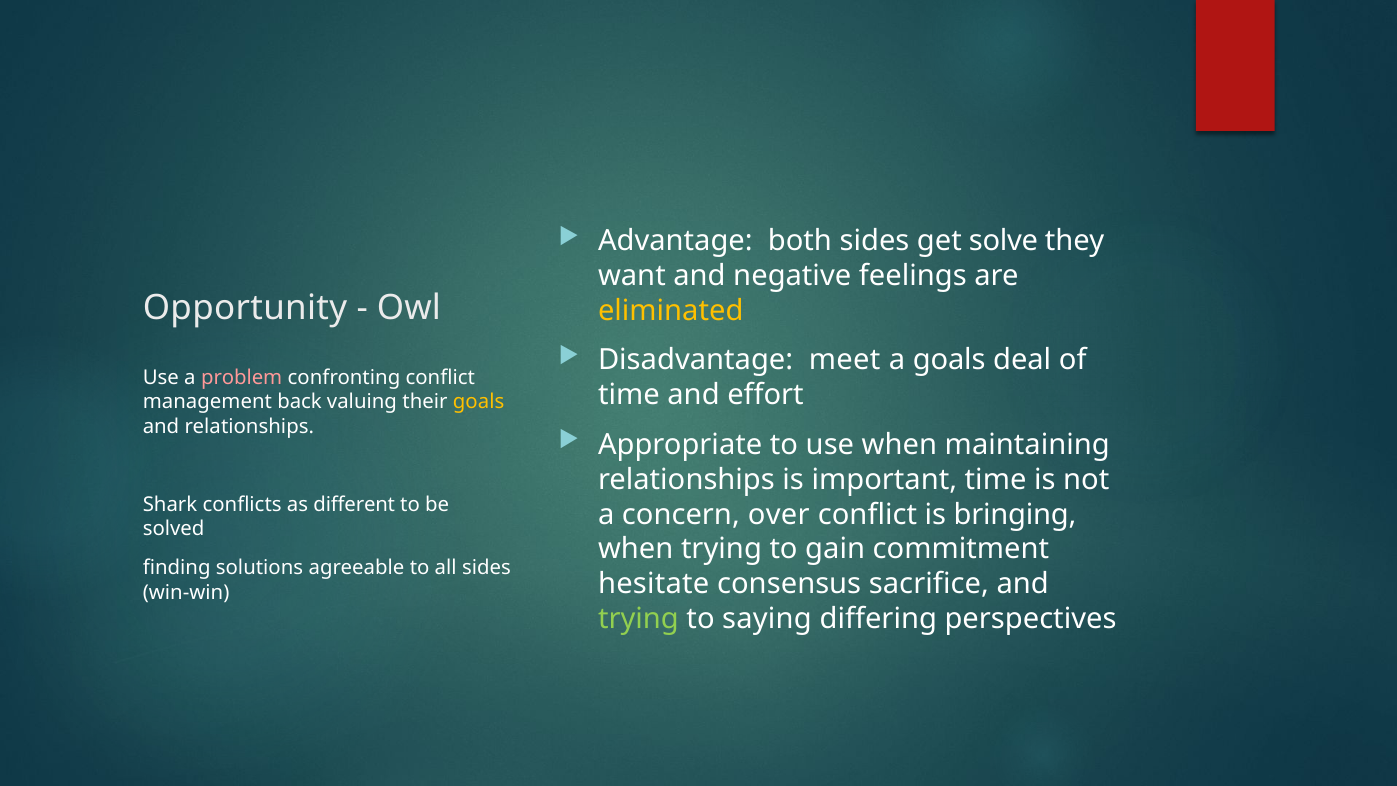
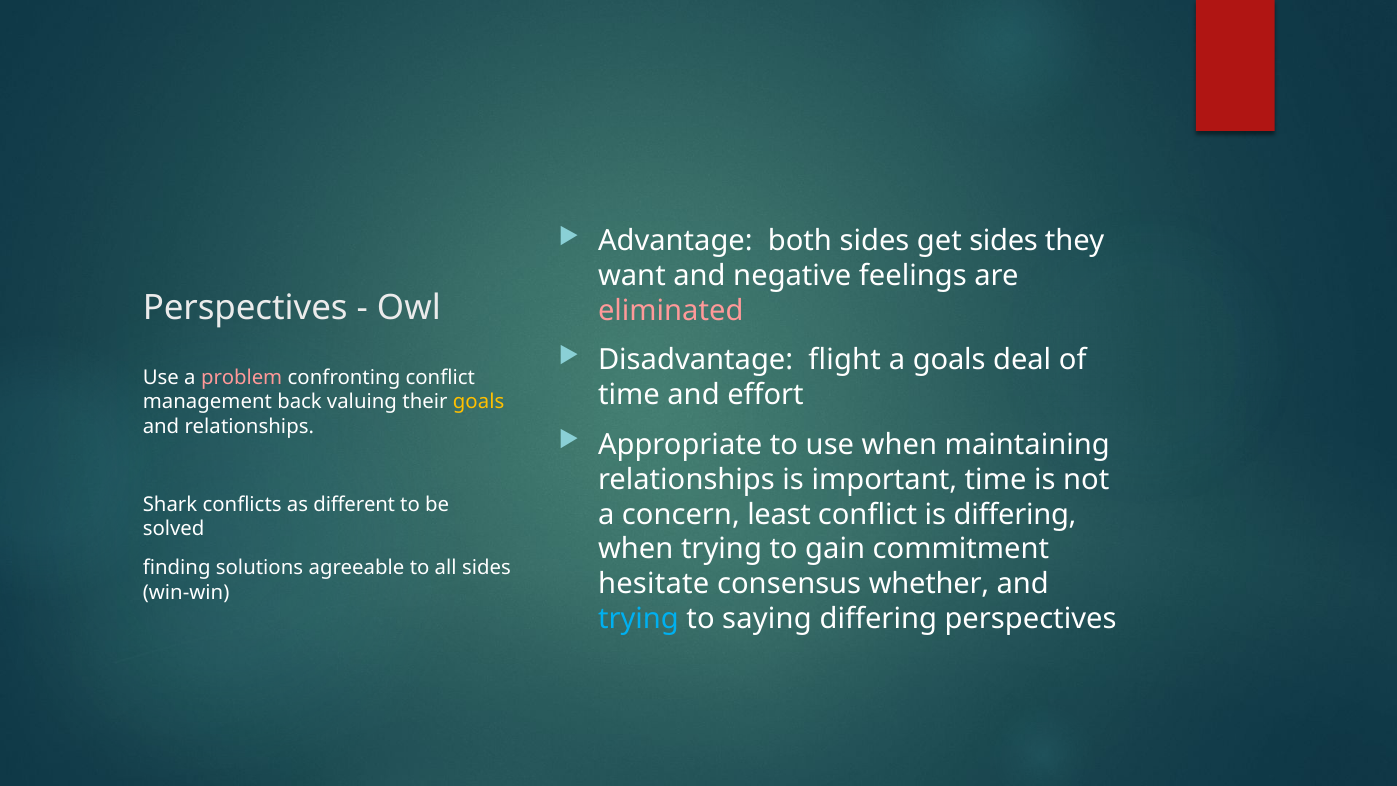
get solve: solve -> sides (1004, 241)
Opportunity: Opportunity -> Perspectives (245, 308)
eliminated colour: yellow -> pink (671, 310)
meet: meet -> flight (845, 360)
over: over -> least (779, 514)
is bringing: bringing -> differing (1015, 514)
sacrifice: sacrifice -> whether (929, 584)
trying colour: light green -> light blue (638, 619)
